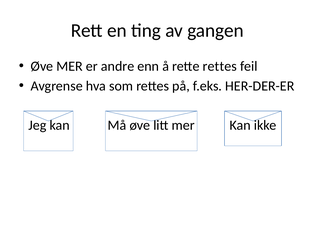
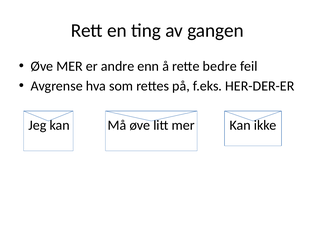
rette rettes: rettes -> bedre (220, 66)
